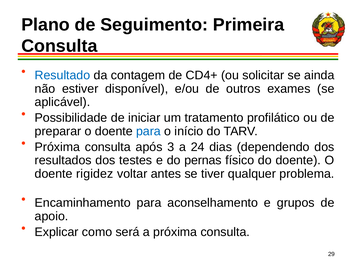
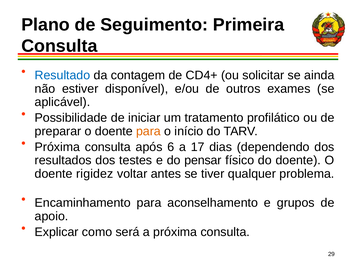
para colour: blue -> orange (148, 131)
3: 3 -> 6 (171, 147)
24: 24 -> 17 (198, 147)
pernas: pernas -> pensar (203, 160)
